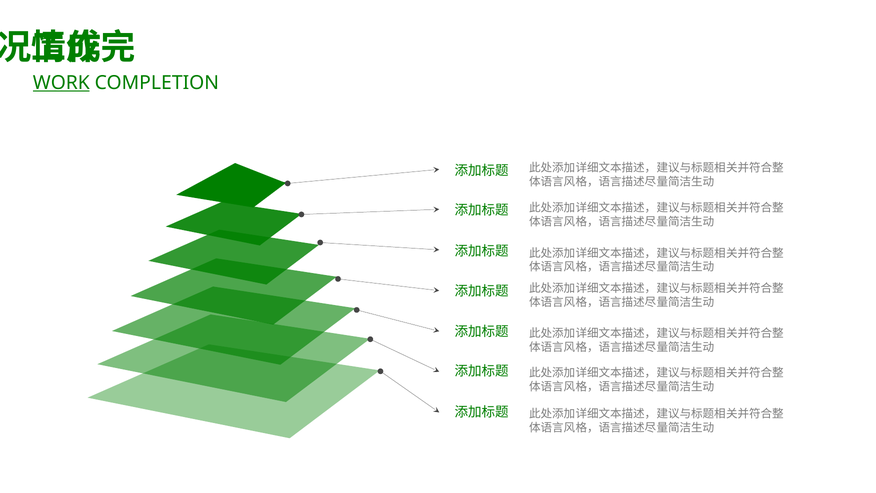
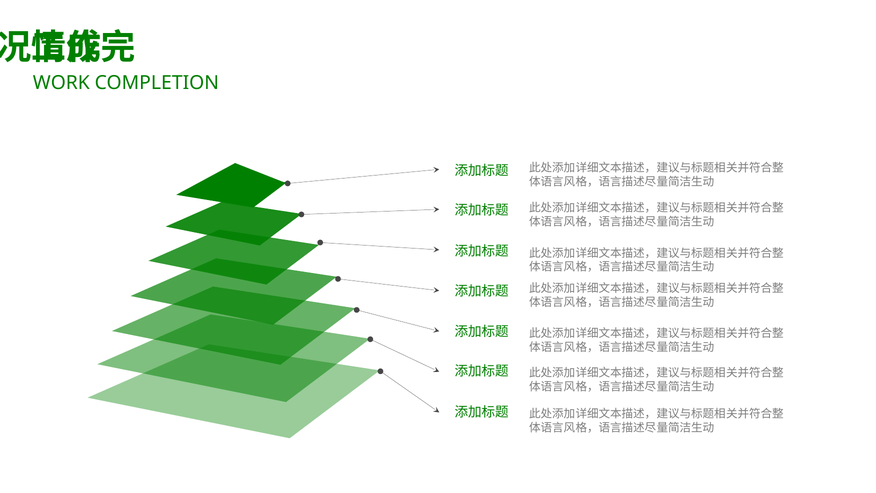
WORK underline: present -> none (61, 83)
